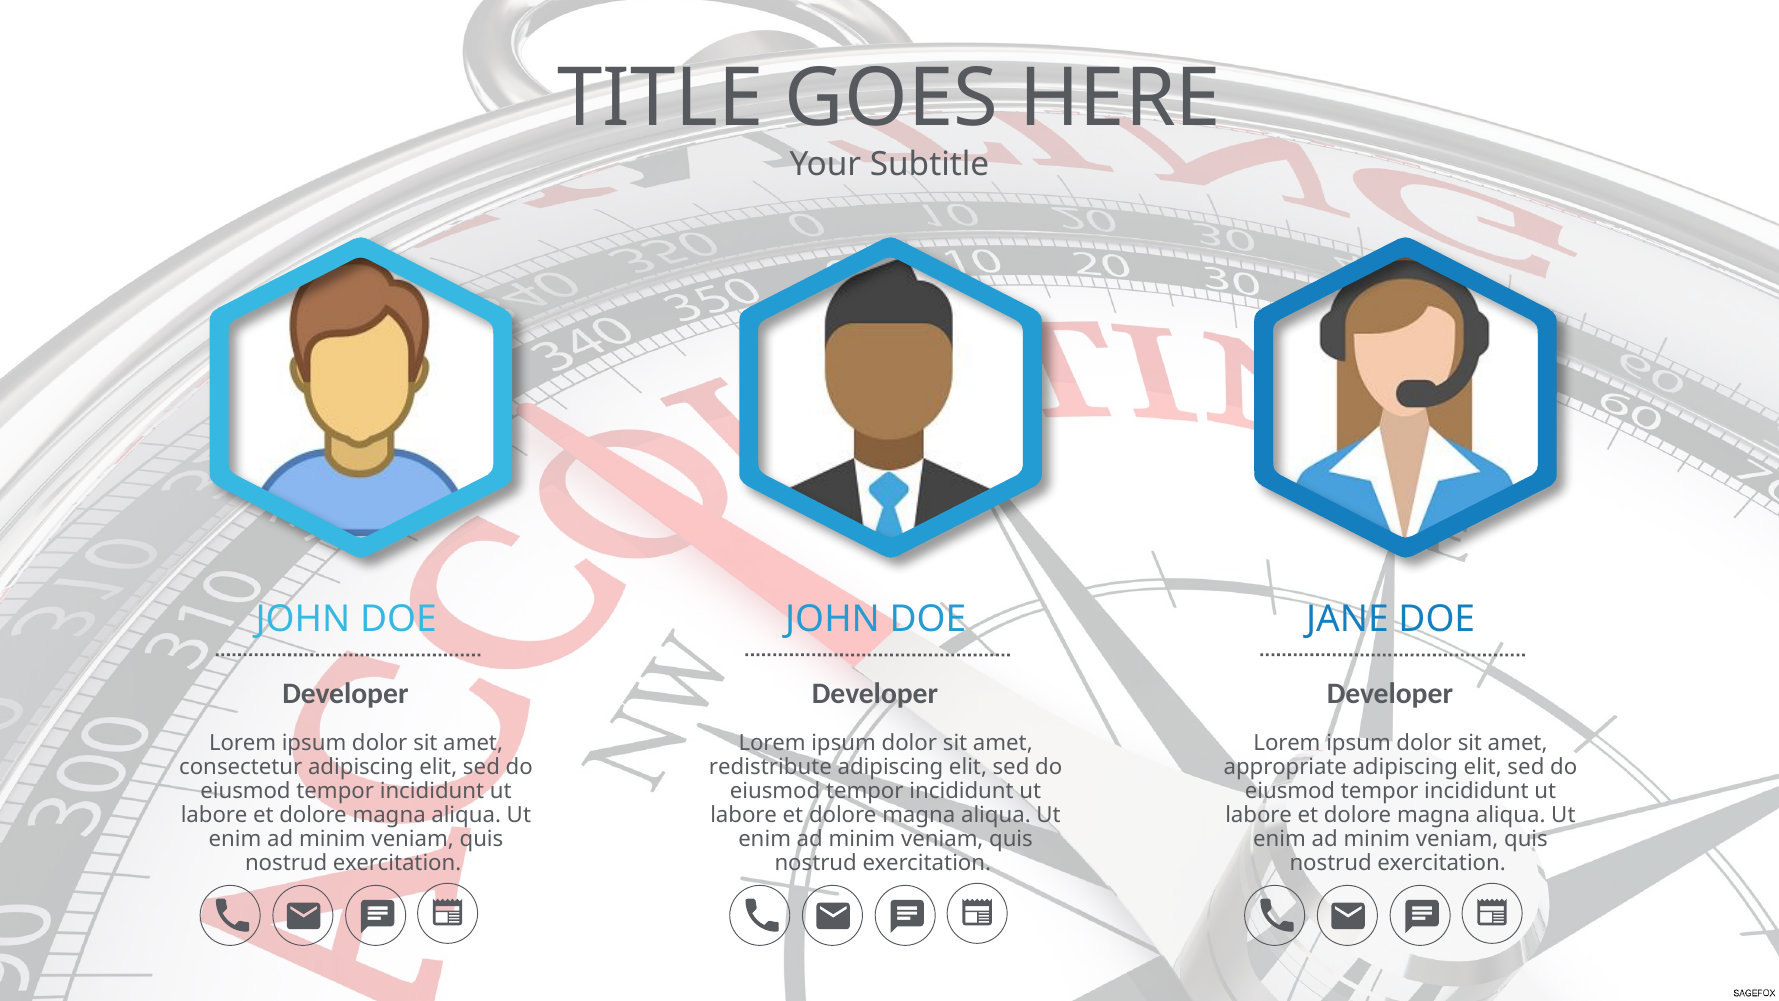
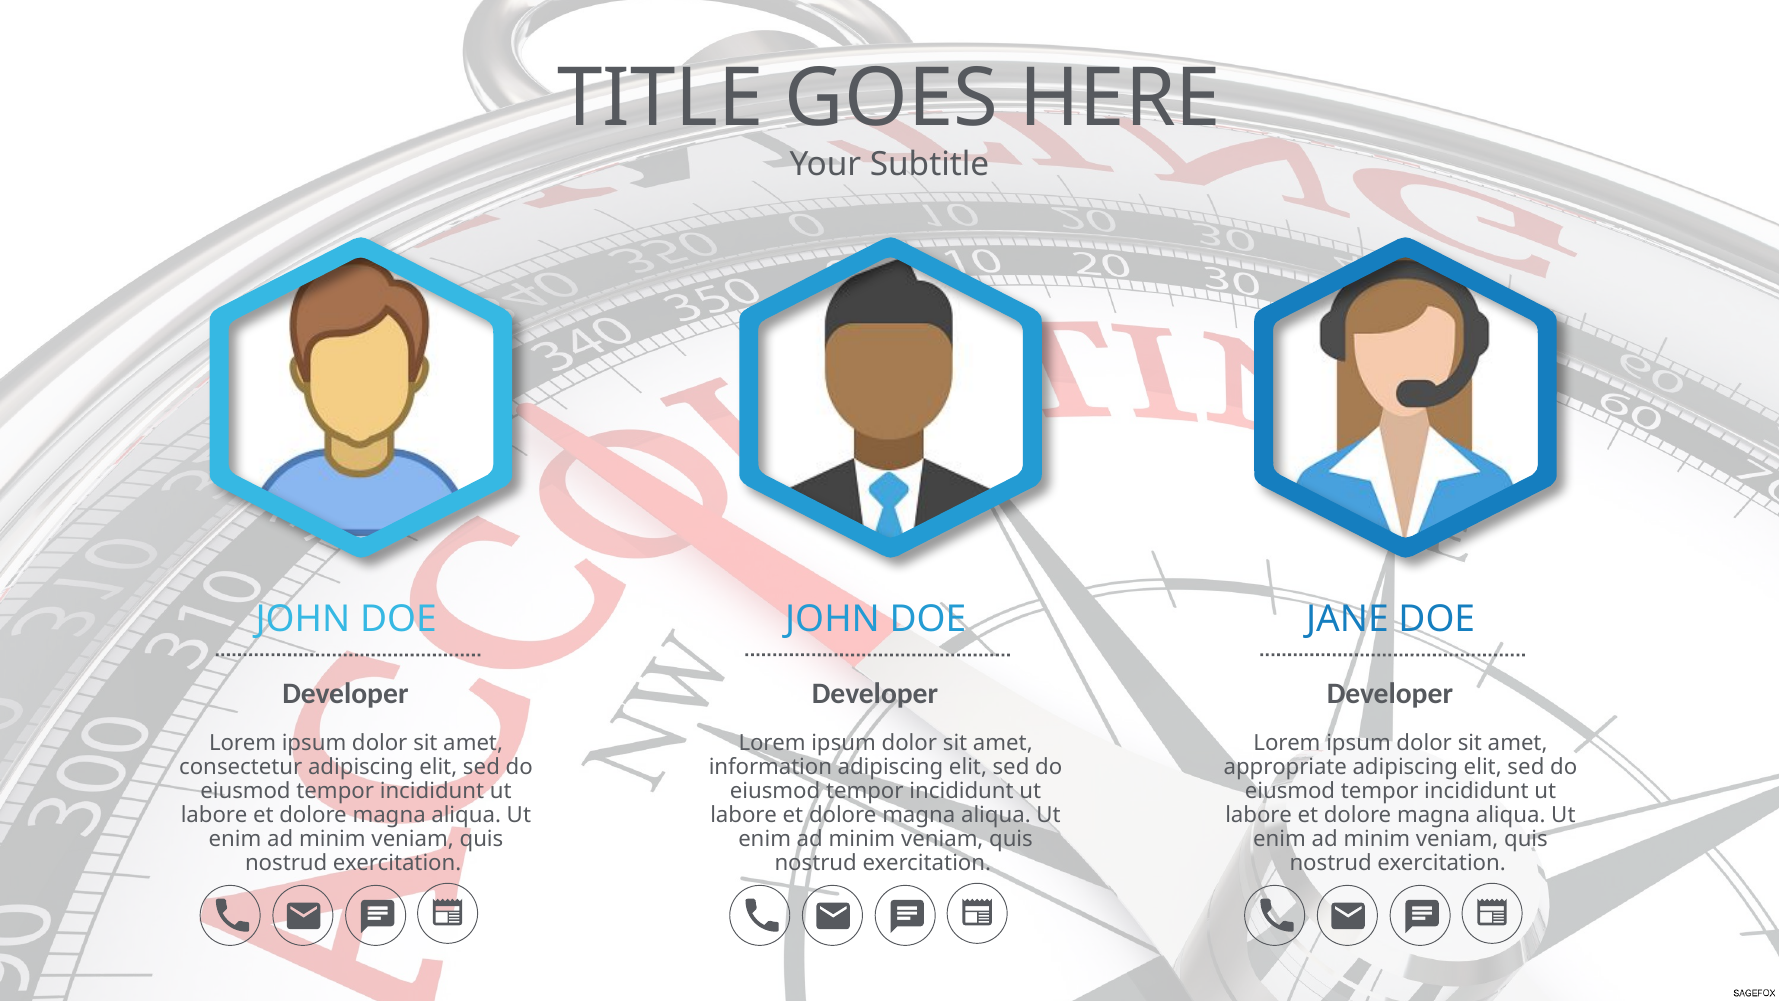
redistribute: redistribute -> information (770, 767)
